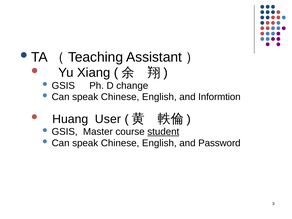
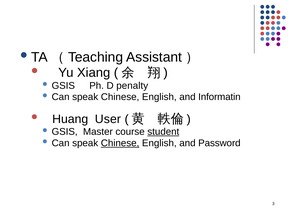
change: change -> penalty (132, 86)
Informtion: Informtion -> Informatin (219, 97)
Chinese underline: none -> present (120, 143)
